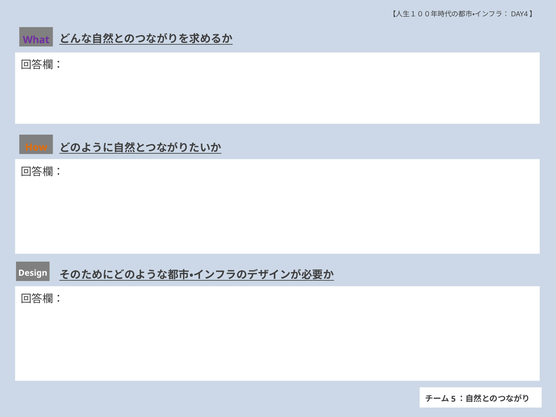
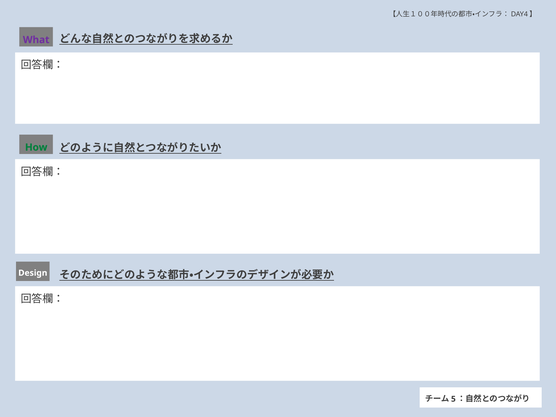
How colour: orange -> green (36, 147)
